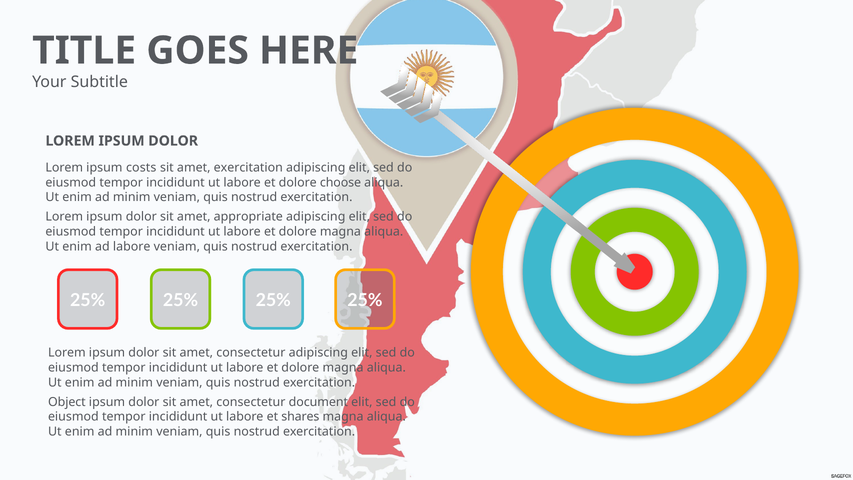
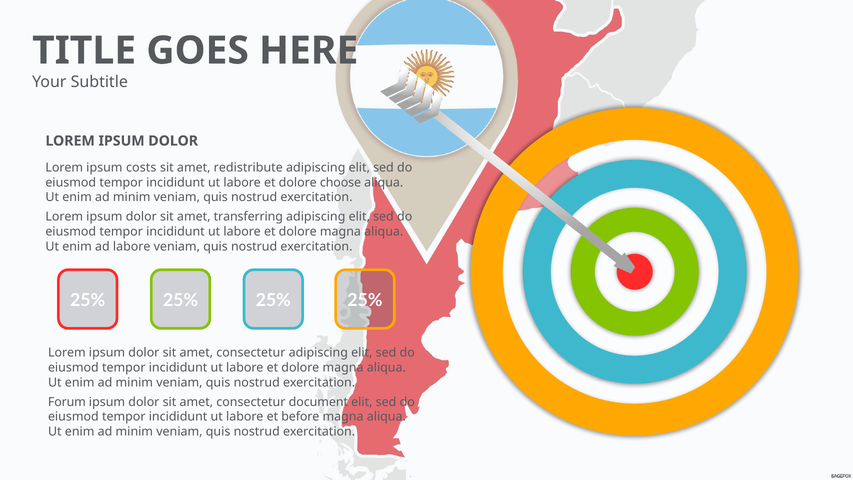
amet exercitation: exercitation -> redistribute (248, 167)
appropriate: appropriate -> transferring (248, 216)
Object: Object -> Forum (67, 402)
shares: shares -> before (300, 417)
